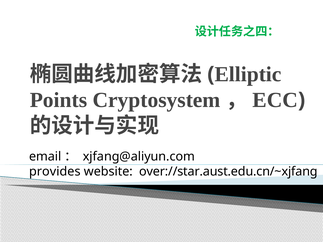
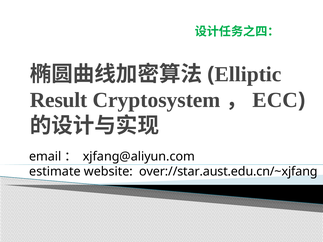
Points: Points -> Result (59, 100)
provides: provides -> estimate (55, 172)
